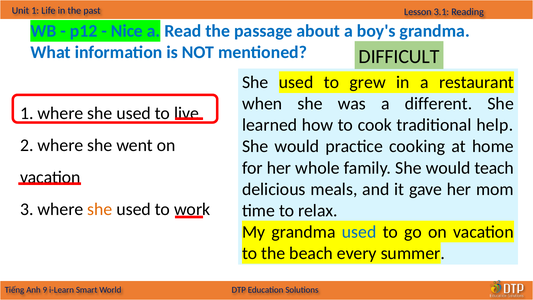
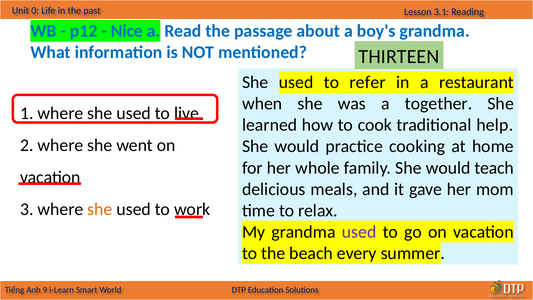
1: 1 -> 0 (35, 11)
DIFFICULT: DIFFICULT -> THIRTEEN (399, 56)
grew: grew -> refer (368, 82)
different: different -> together (439, 104)
used colour: blue -> purple (359, 232)
